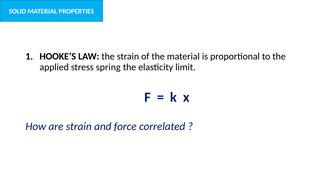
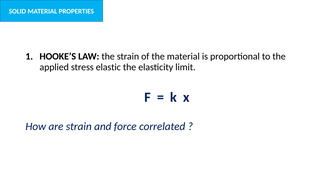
spring: spring -> elastic (108, 67)
